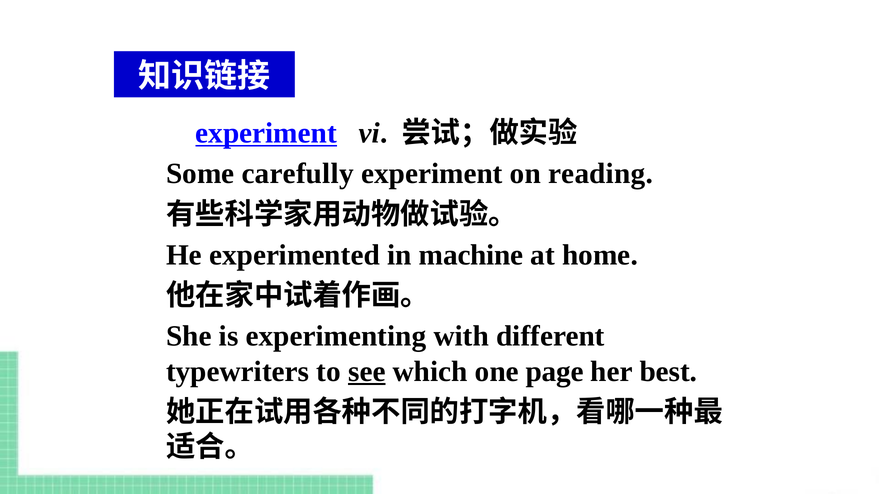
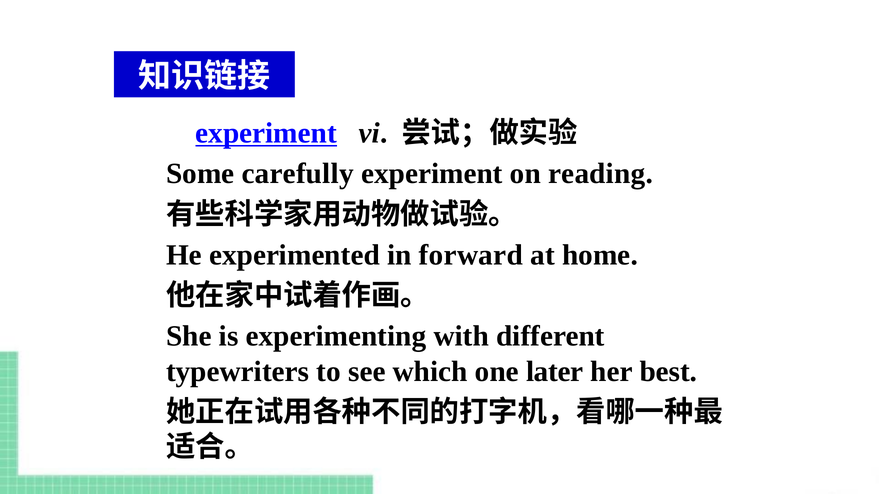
machine: machine -> forward (471, 255)
see underline: present -> none (367, 372)
page: page -> later (555, 372)
